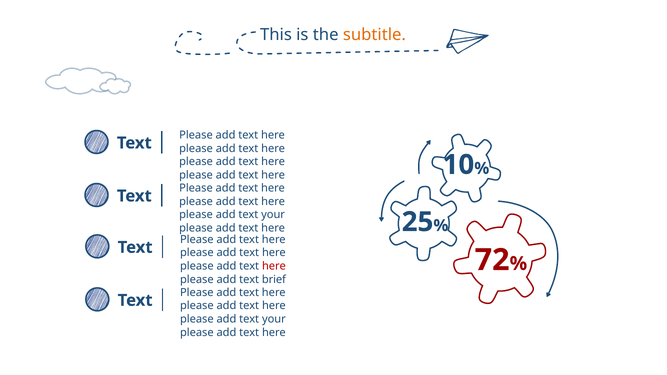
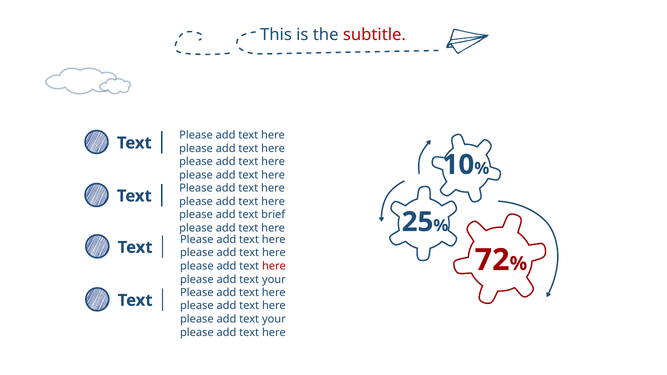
subtitle colour: orange -> red (374, 35)
your: your -> brief (273, 215)
brief: brief -> your (274, 280)
